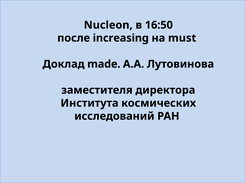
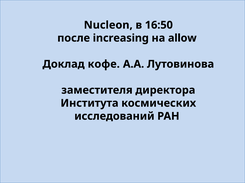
must: must -> allow (182, 38)
made: made -> кофе (104, 64)
